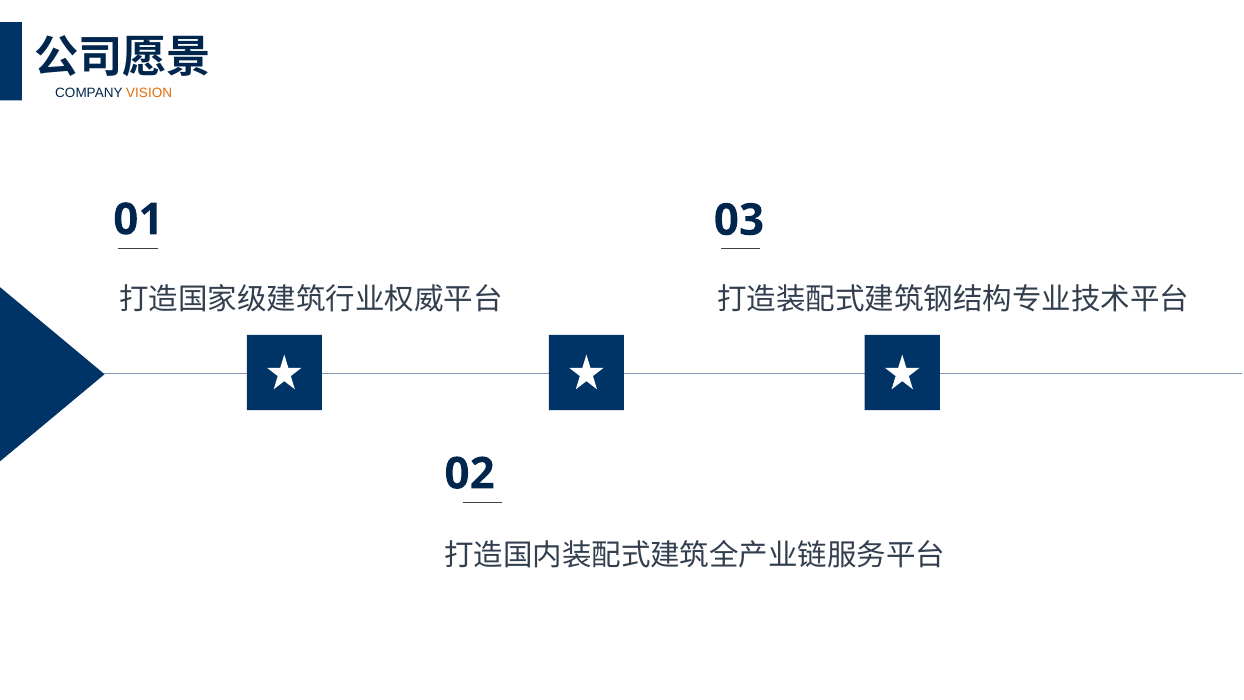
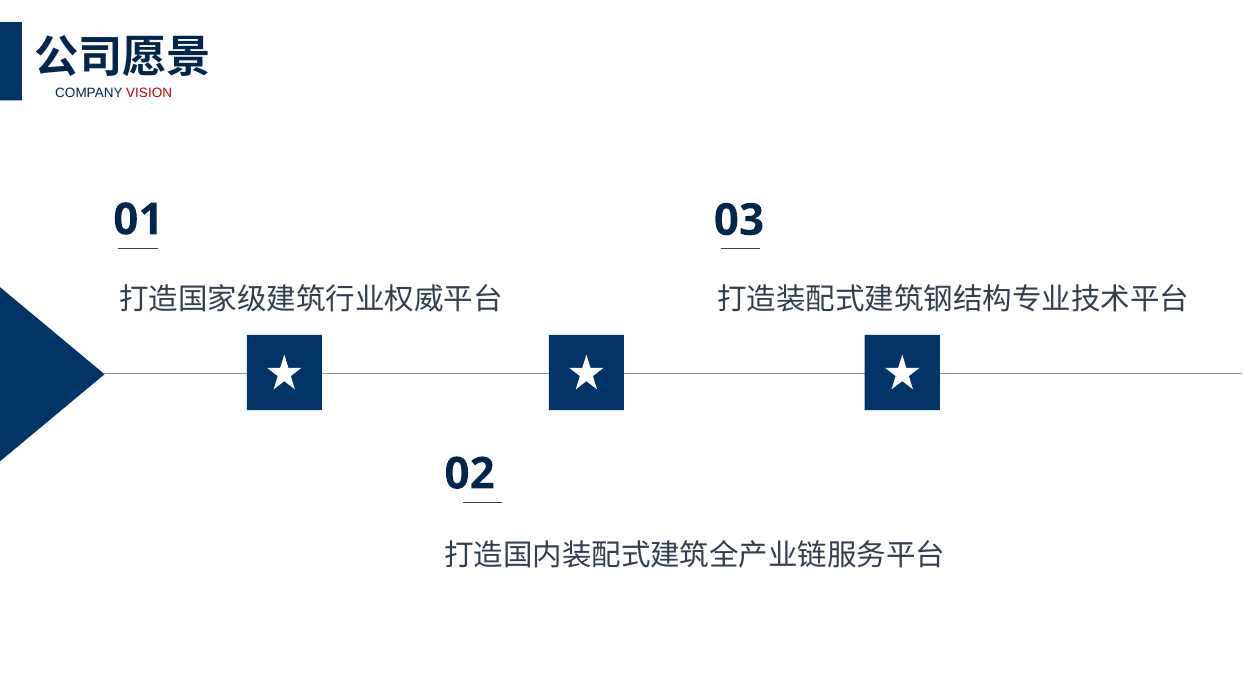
VISION colour: orange -> red (149, 93)
